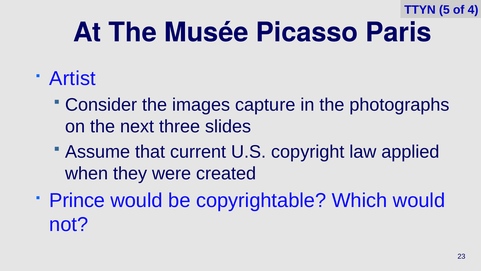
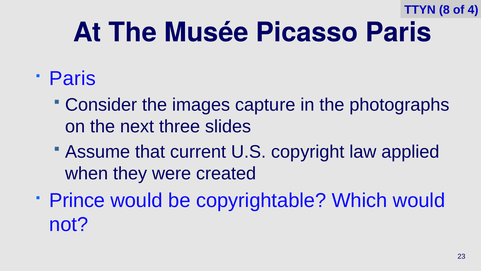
5: 5 -> 8 (444, 10)
Artist: Artist -> Paris (72, 78)
